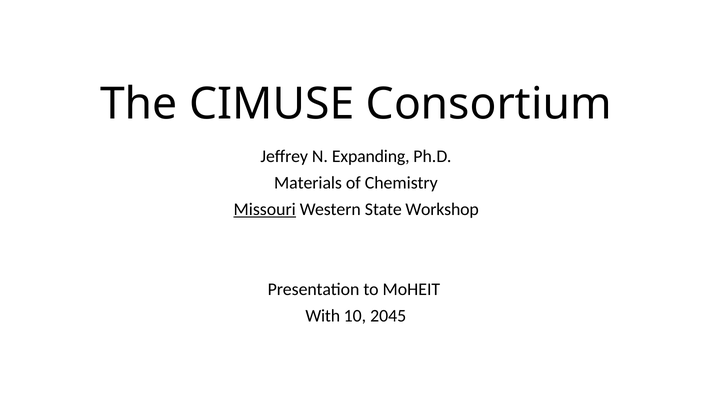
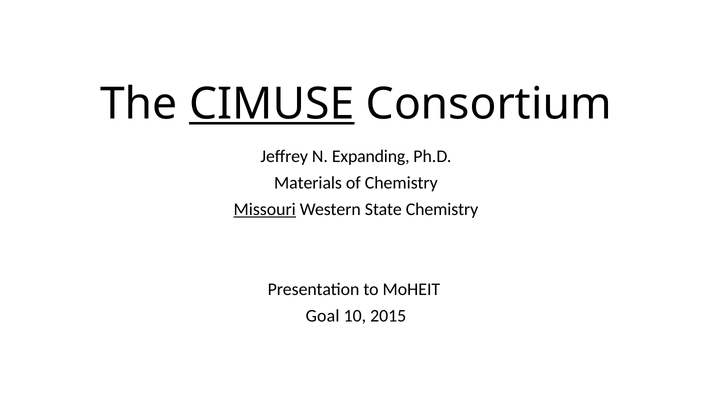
CIMUSE underline: none -> present (272, 104)
State Workshop: Workshop -> Chemistry (442, 210)
With: With -> Goal (323, 316)
2045: 2045 -> 2015 (388, 316)
